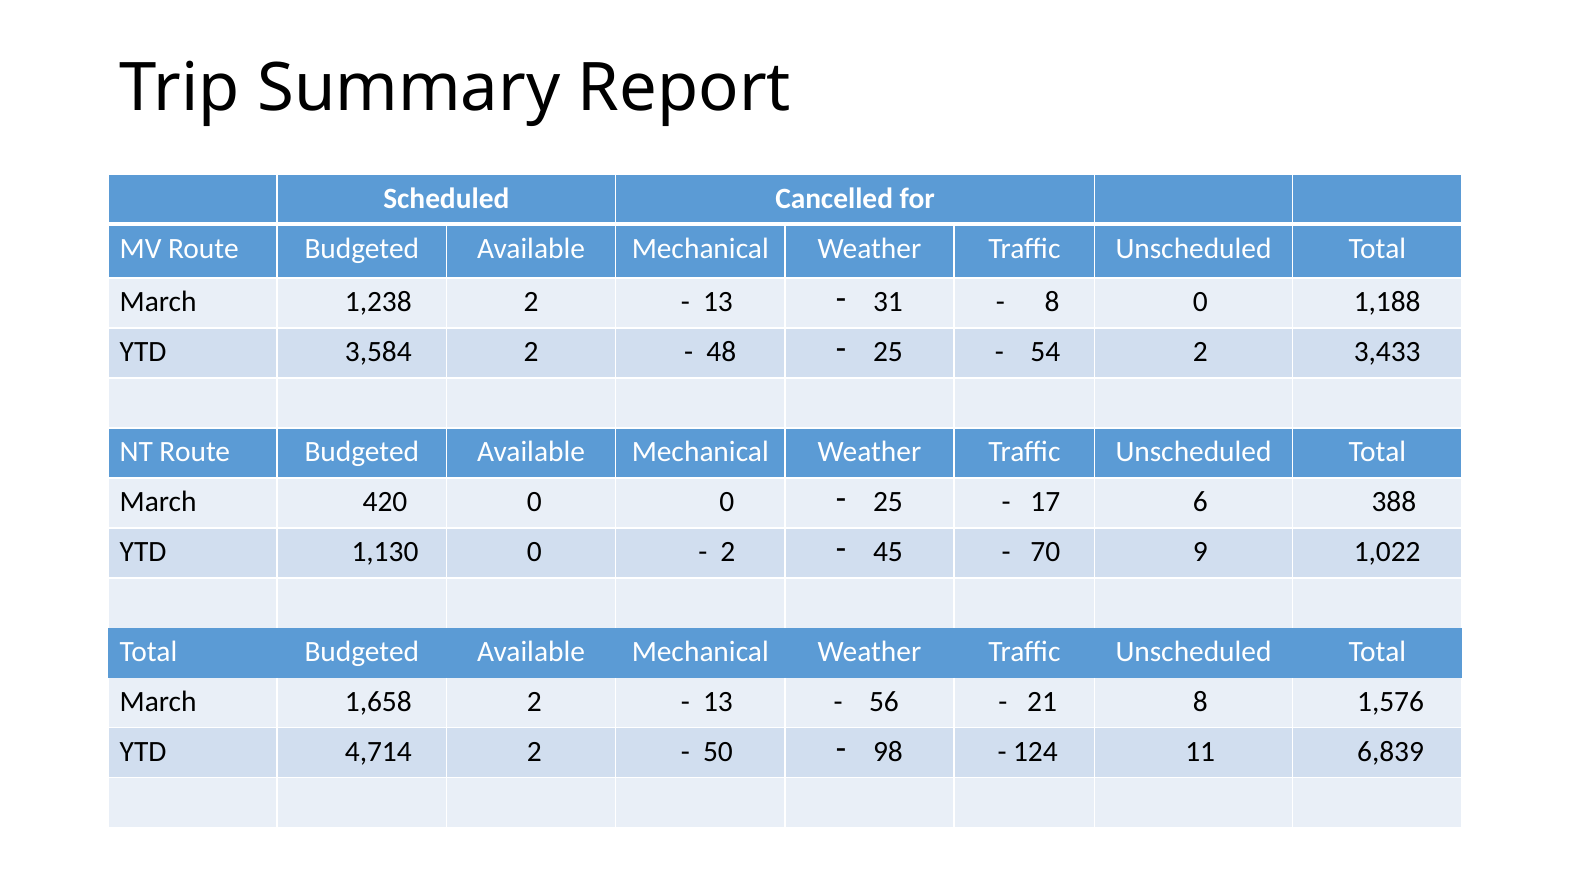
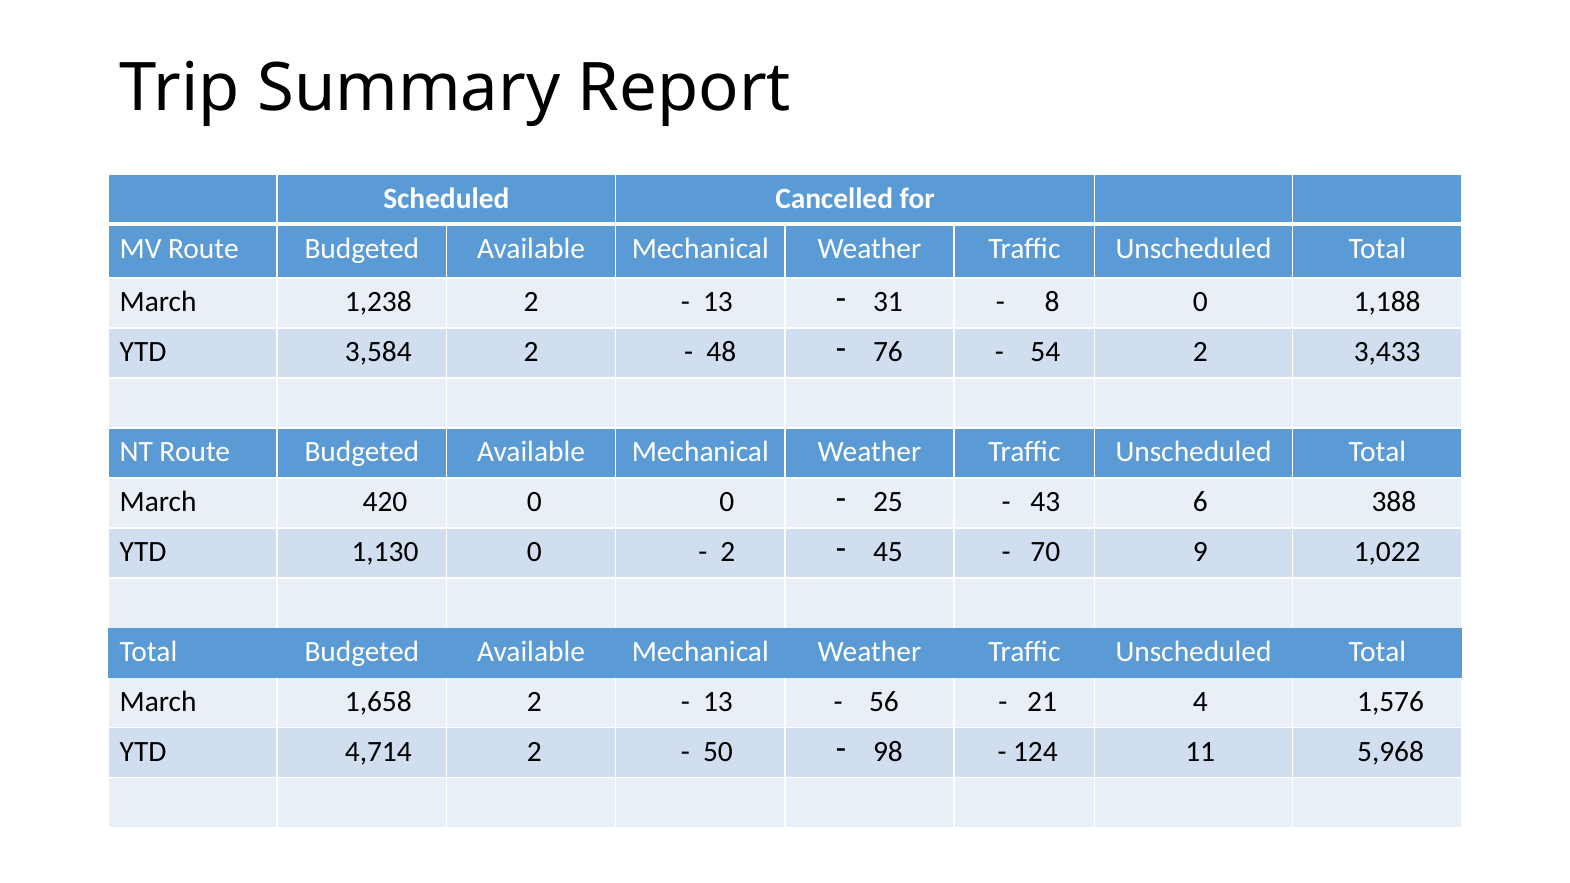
25: 25 -> 76 (888, 352)
17: 17 -> 43 (1045, 502)
21 8: 8 -> 4 (1200, 702)
6,839: 6,839 -> 5,968 (1391, 752)
